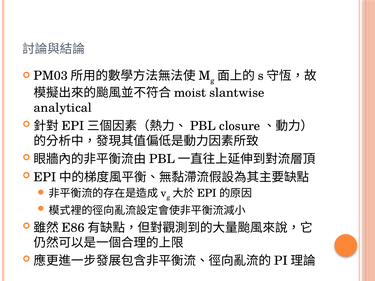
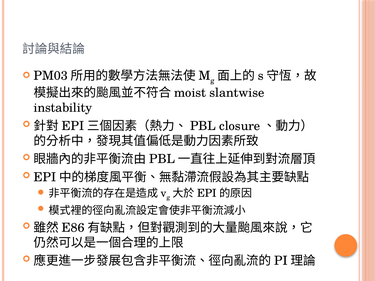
analytical: analytical -> instability (63, 108)
